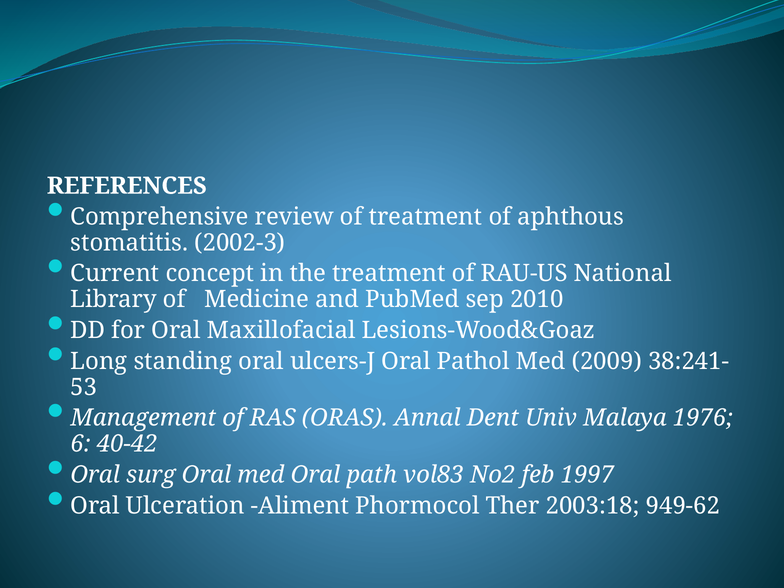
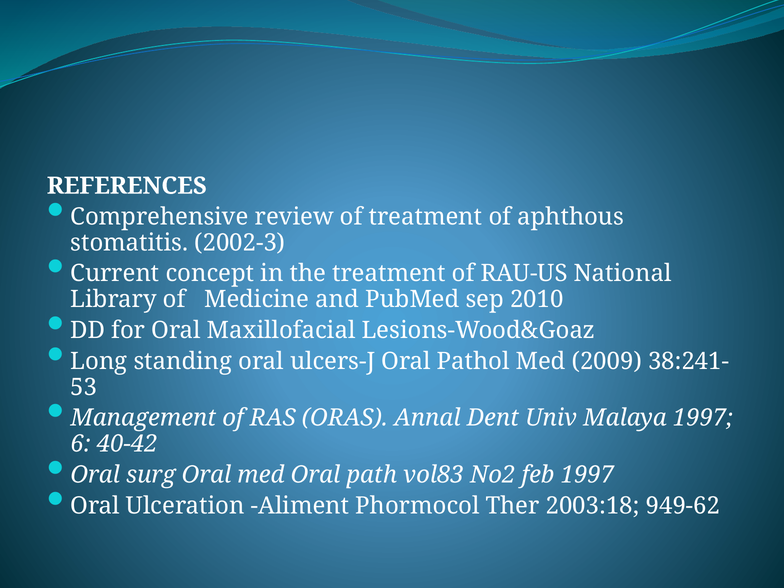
Malaya 1976: 1976 -> 1997 (703, 418)
